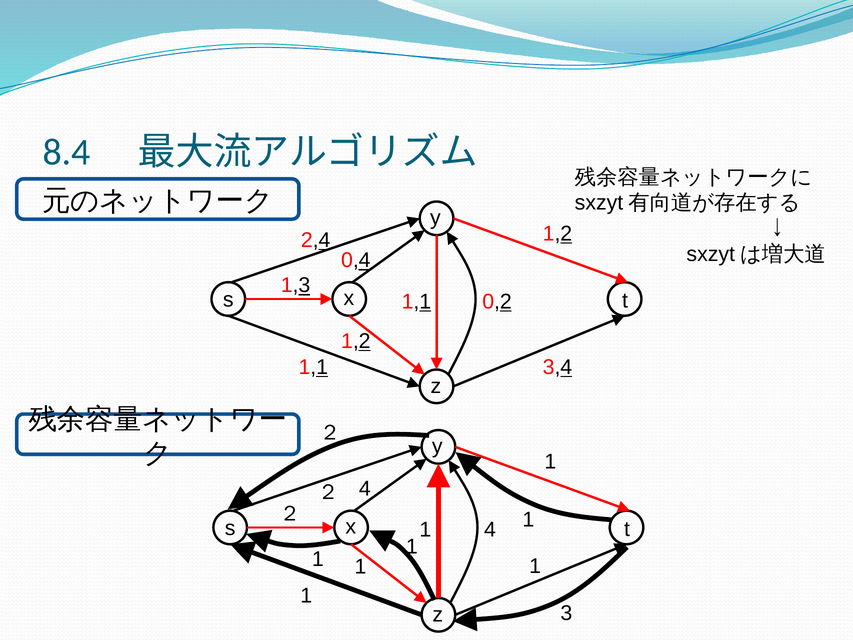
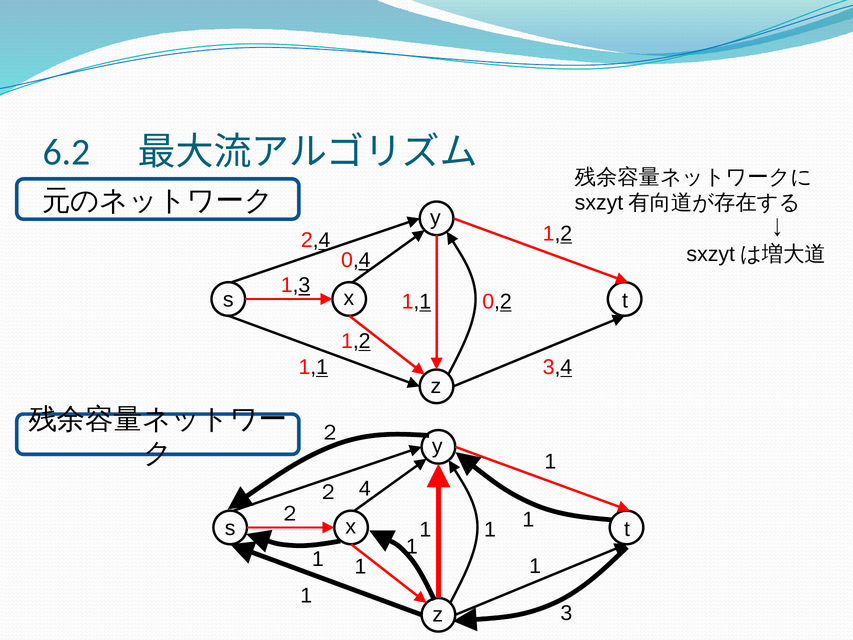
8.4: 8.4 -> 6.2 (67, 152)
4: 4 -> 1 (490, 530)
